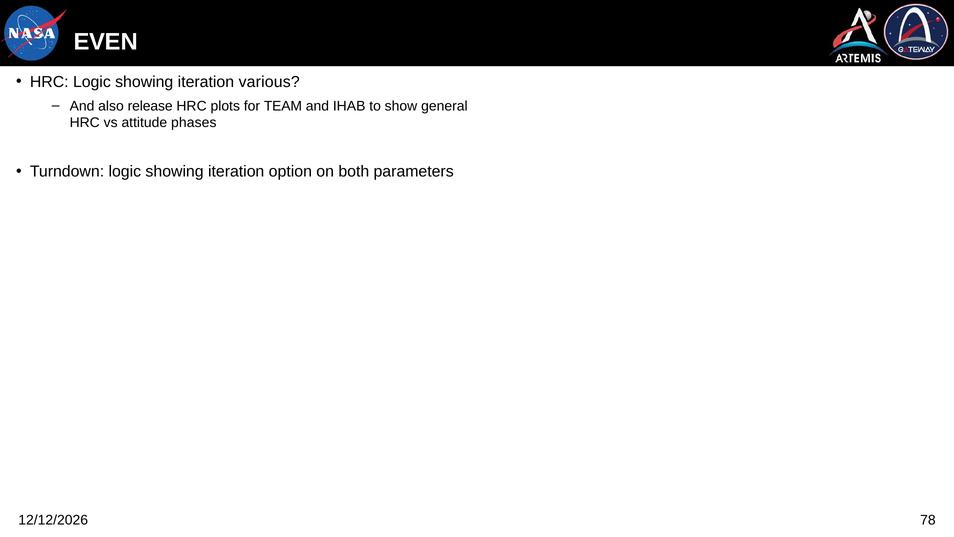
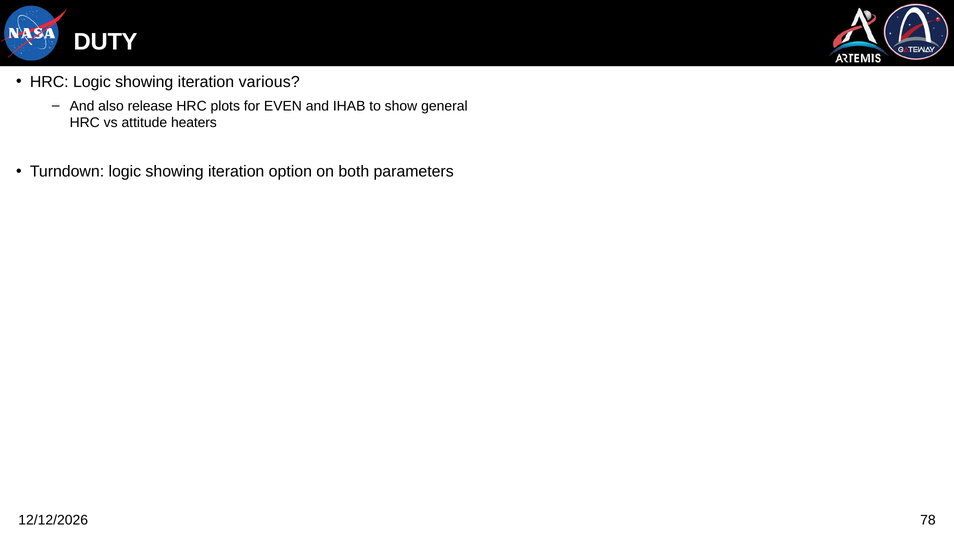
EVEN: EVEN -> DUTY (106, 42)
TEAM: TEAM -> EVEN (283, 106)
phases: phases -> heaters (194, 123)
